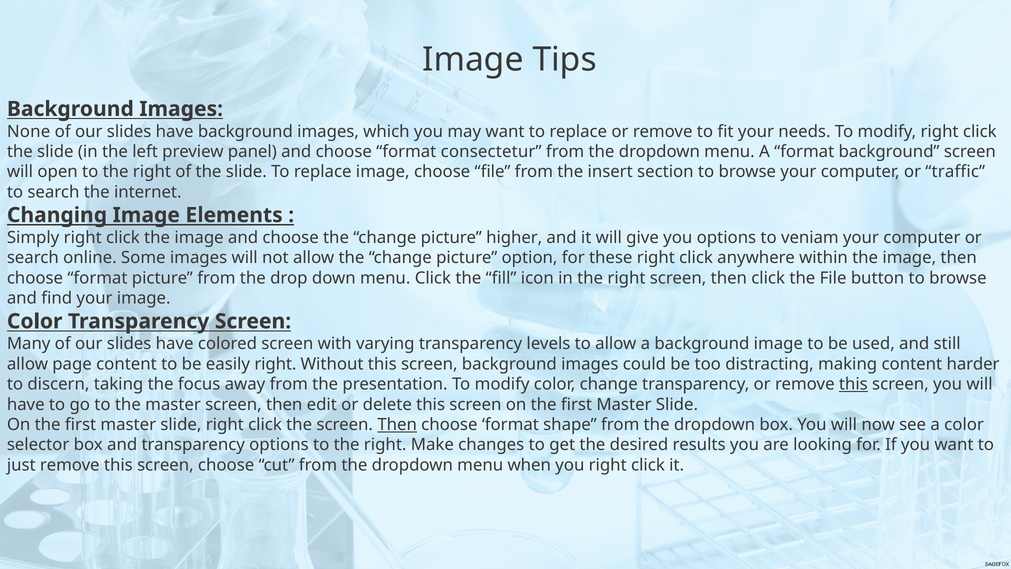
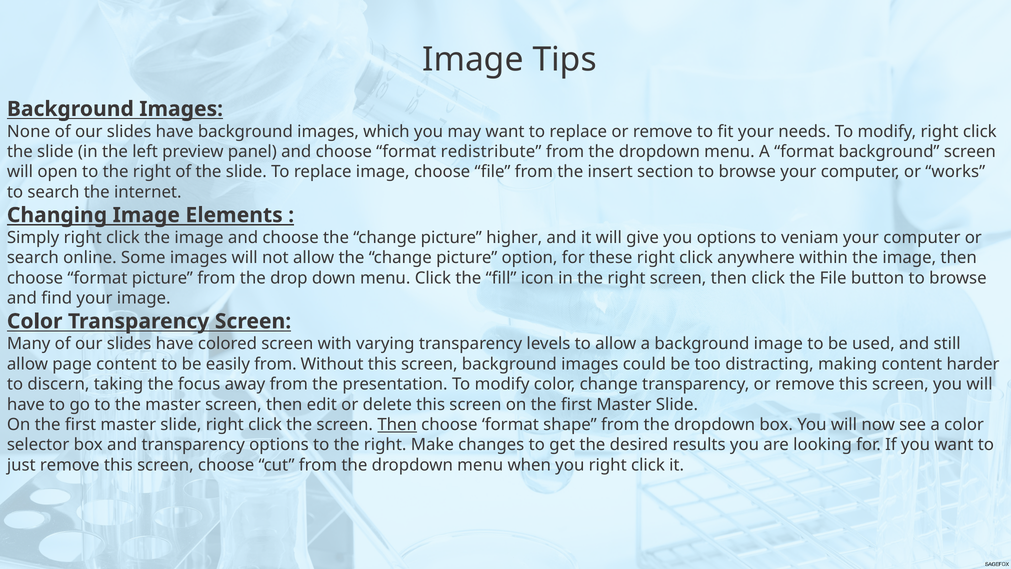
consectetur: consectetur -> redistribute (491, 152)
traffic: traffic -> works (955, 172)
easily right: right -> from (275, 364)
this underline: present -> none (853, 384)
